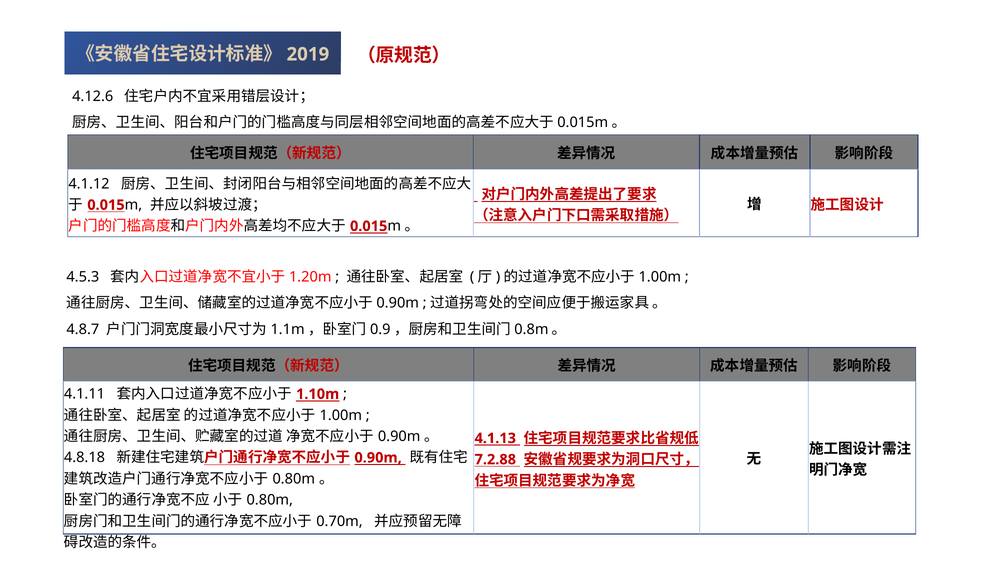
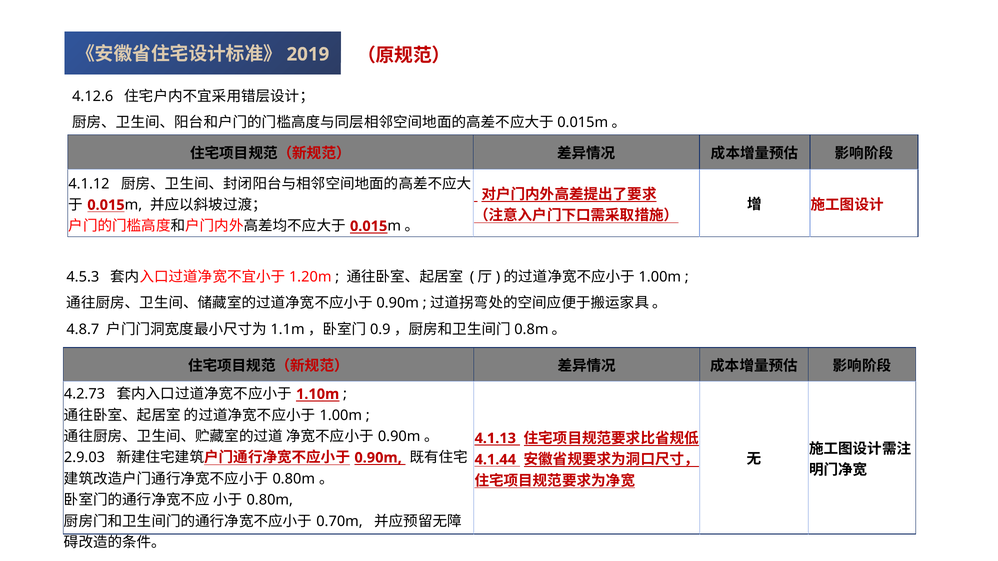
4.1.11: 4.1.11 -> 4.2.73 (84, 394)
4.8.18: 4.8.18 -> 2.9.03 (84, 458)
7.2.88: 7.2.88 -> 4.1.44 (495, 460)
